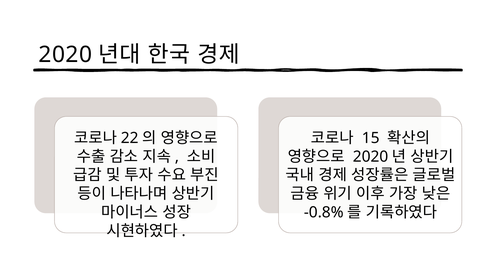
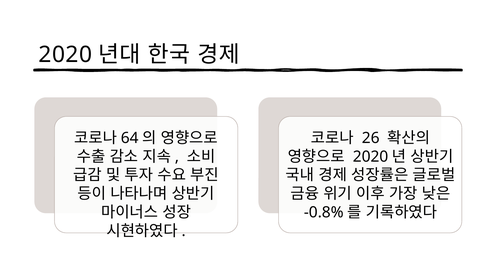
22: 22 -> 64 (130, 138)
15: 15 -> 26 (371, 138)
